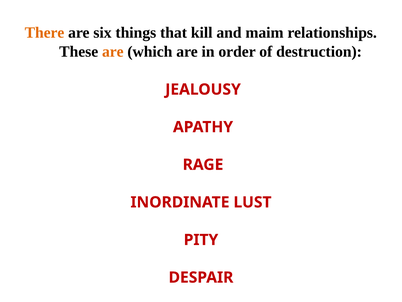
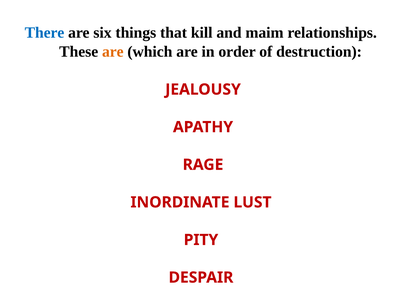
There colour: orange -> blue (45, 33)
